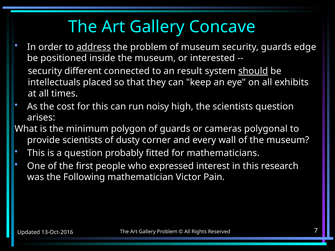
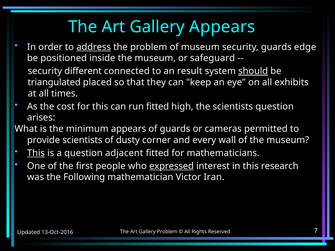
Gallery Concave: Concave -> Appears (222, 27)
interested: interested -> safeguard (213, 58)
intellectuals: intellectuals -> triangulated (54, 82)
run noisy: noisy -> fitted (158, 107)
minimum polygon: polygon -> appears (129, 129)
polygonal: polygonal -> permitted (266, 129)
This underline: none -> present (36, 153)
probably: probably -> adjacent (124, 153)
expressed underline: none -> present (171, 166)
Pain: Pain -> Iran (214, 177)
